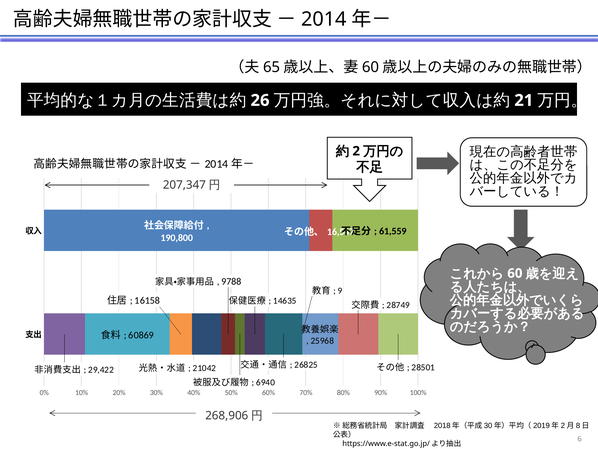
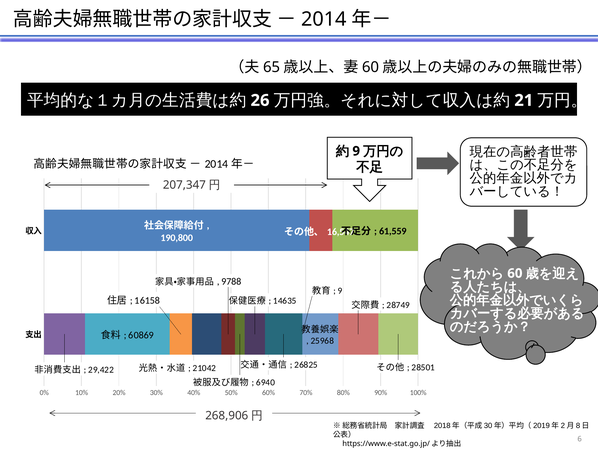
2: 2 -> 9 (356, 151)
